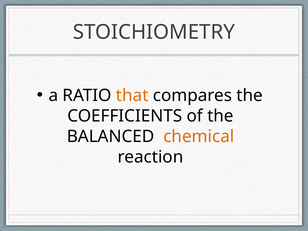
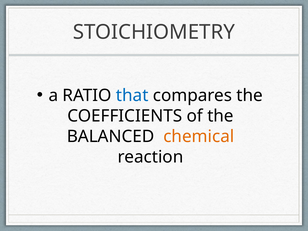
that colour: orange -> blue (132, 95)
